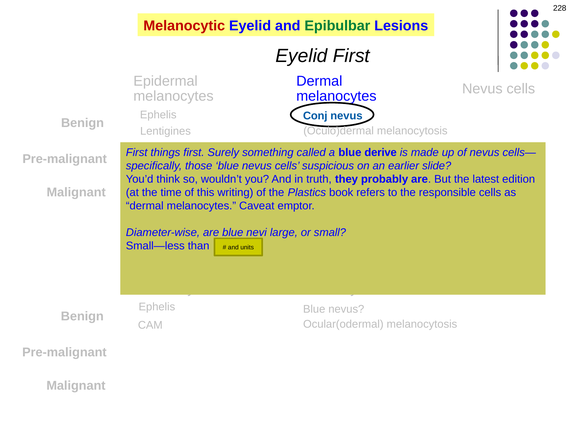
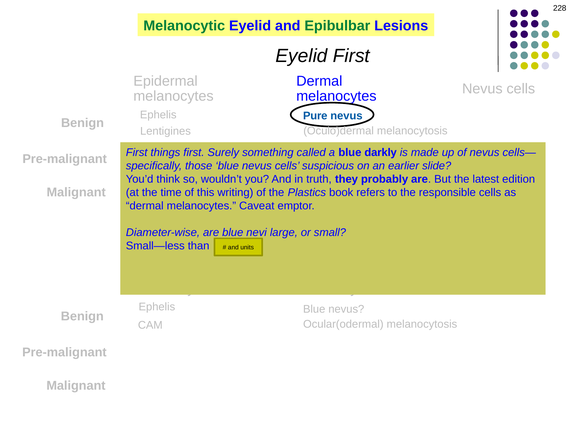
Melanocytic colour: red -> green (184, 26)
Conj: Conj -> Pure (315, 116)
derive: derive -> darkly (381, 153)
